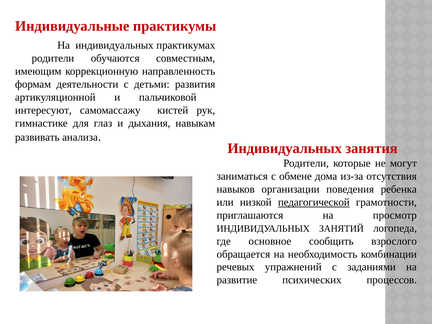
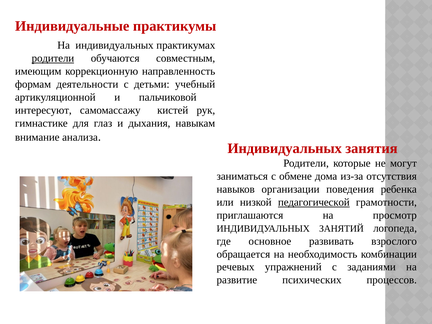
родители underline: none -> present (53, 58)
развития: развития -> учебный (195, 84)
развивать: развивать -> внимание (37, 137)
сообщить: сообщить -> развивать (331, 241)
